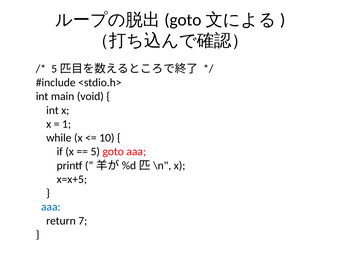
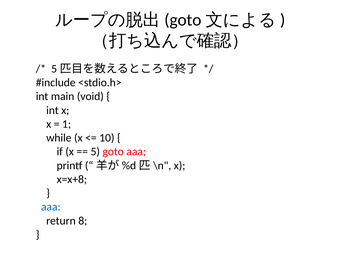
x=x+5: x=x+5 -> x=x+8 (72, 180)
7: 7 -> 8 (83, 221)
